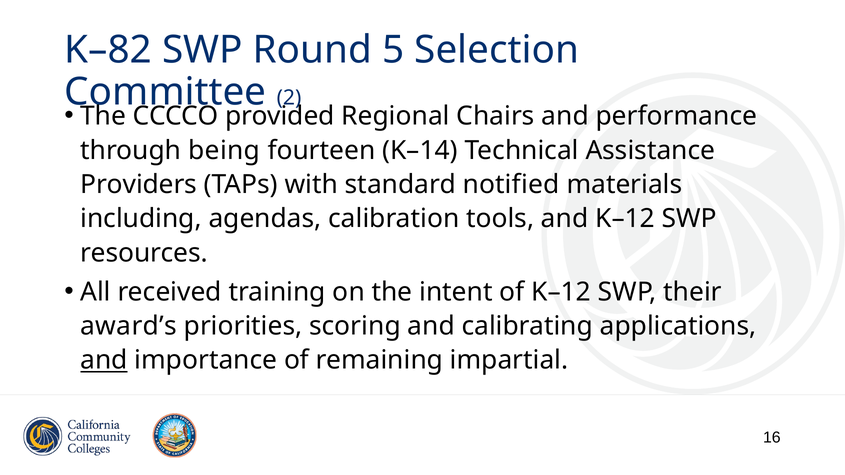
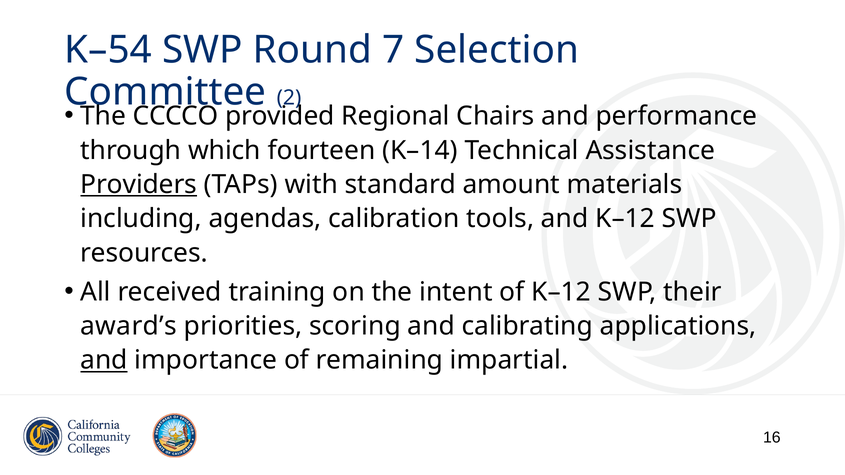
K–82: K–82 -> K–54 (108, 50)
5: 5 -> 7 (393, 50)
being: being -> which (224, 150)
Providers underline: none -> present (139, 185)
notified: notified -> amount (511, 185)
